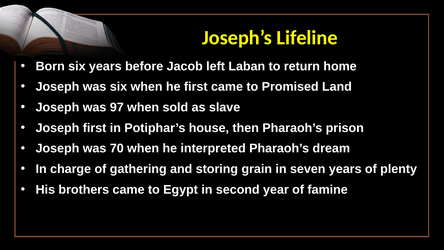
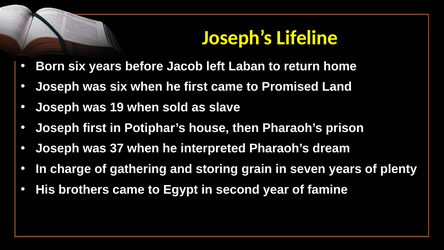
97: 97 -> 19 (117, 107)
70: 70 -> 37 (117, 148)
